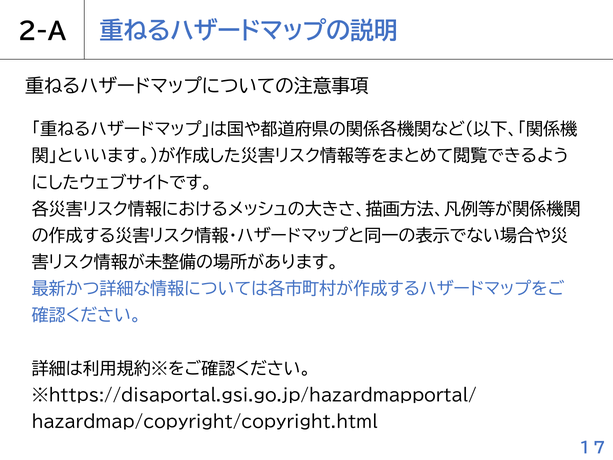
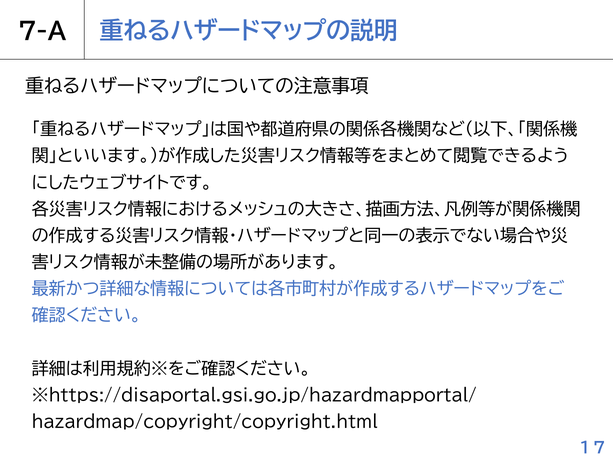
2-A: 2-A -> 7-A (42, 32)
